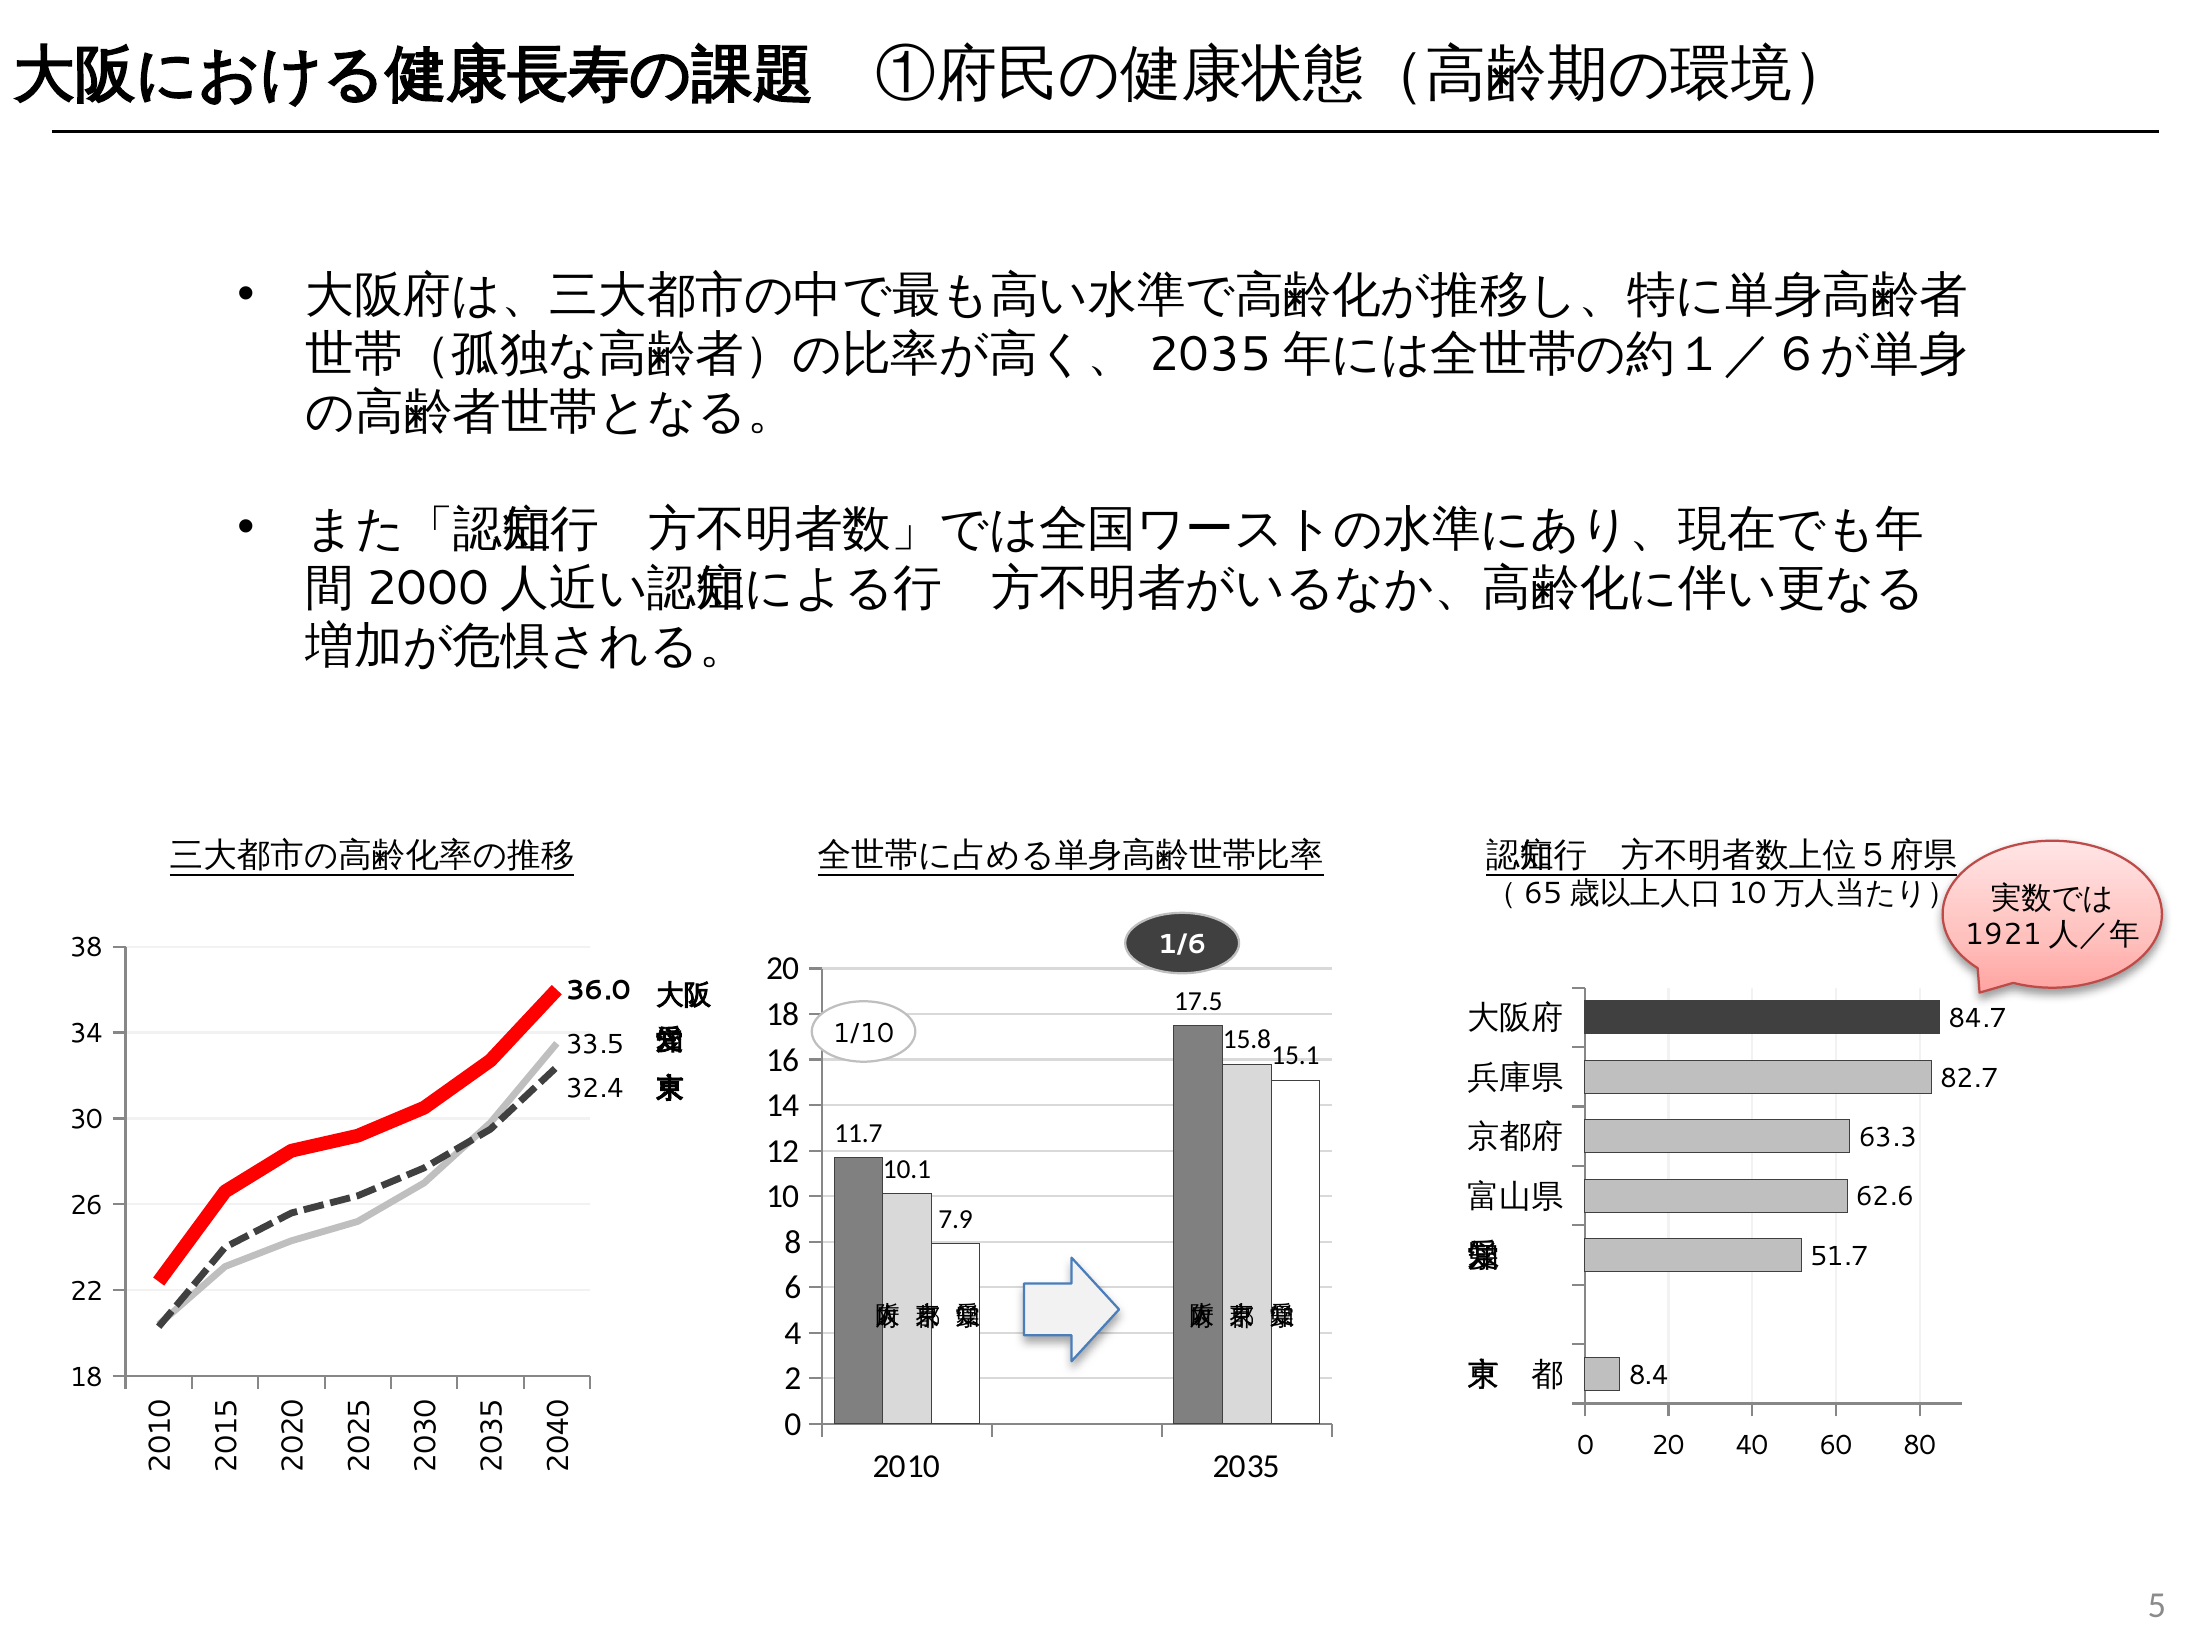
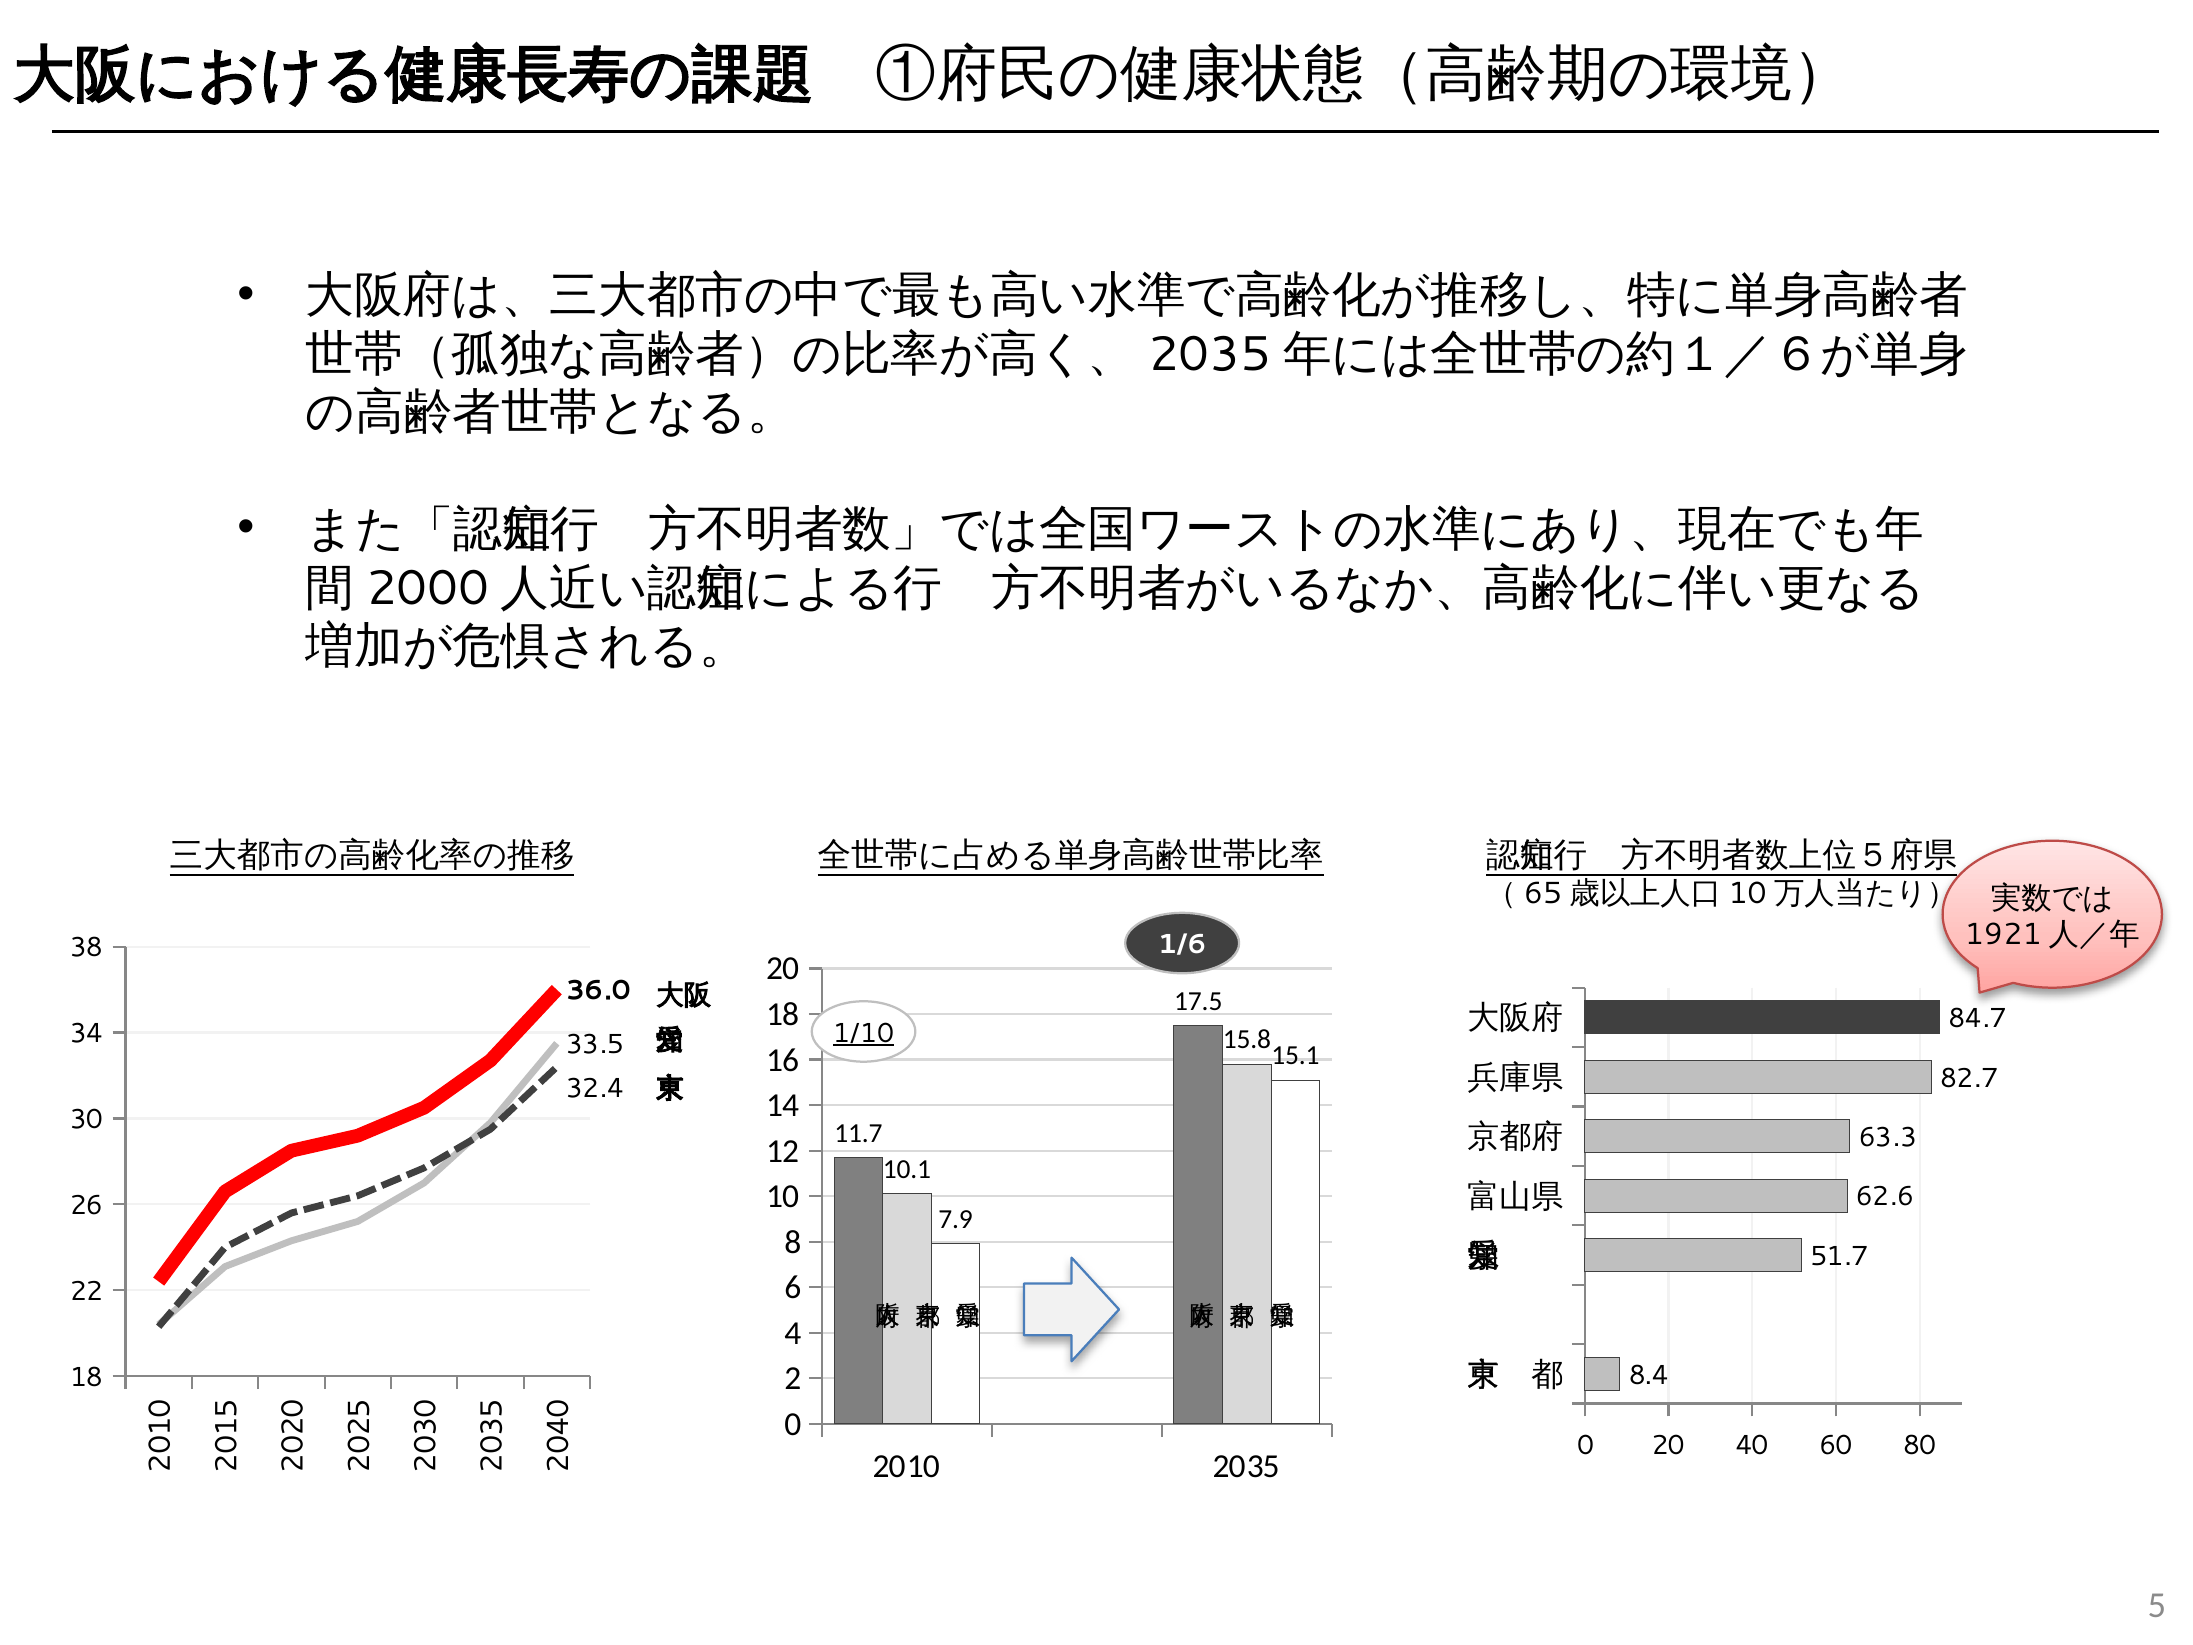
1/10 underline: none -> present (863, 1033)
